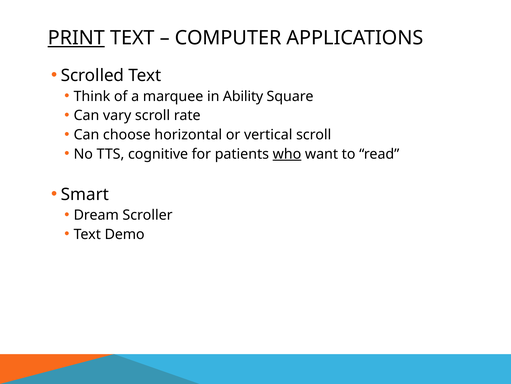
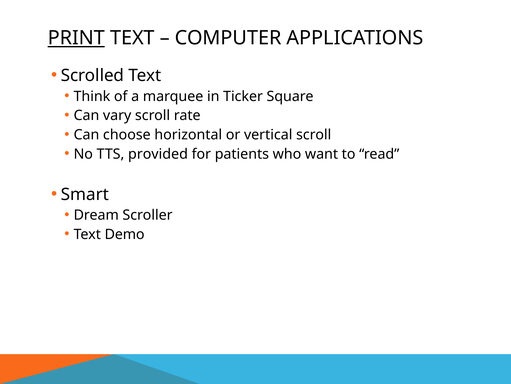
Ability: Ability -> Ticker (243, 96)
cognitive: cognitive -> provided (158, 154)
who underline: present -> none (287, 154)
